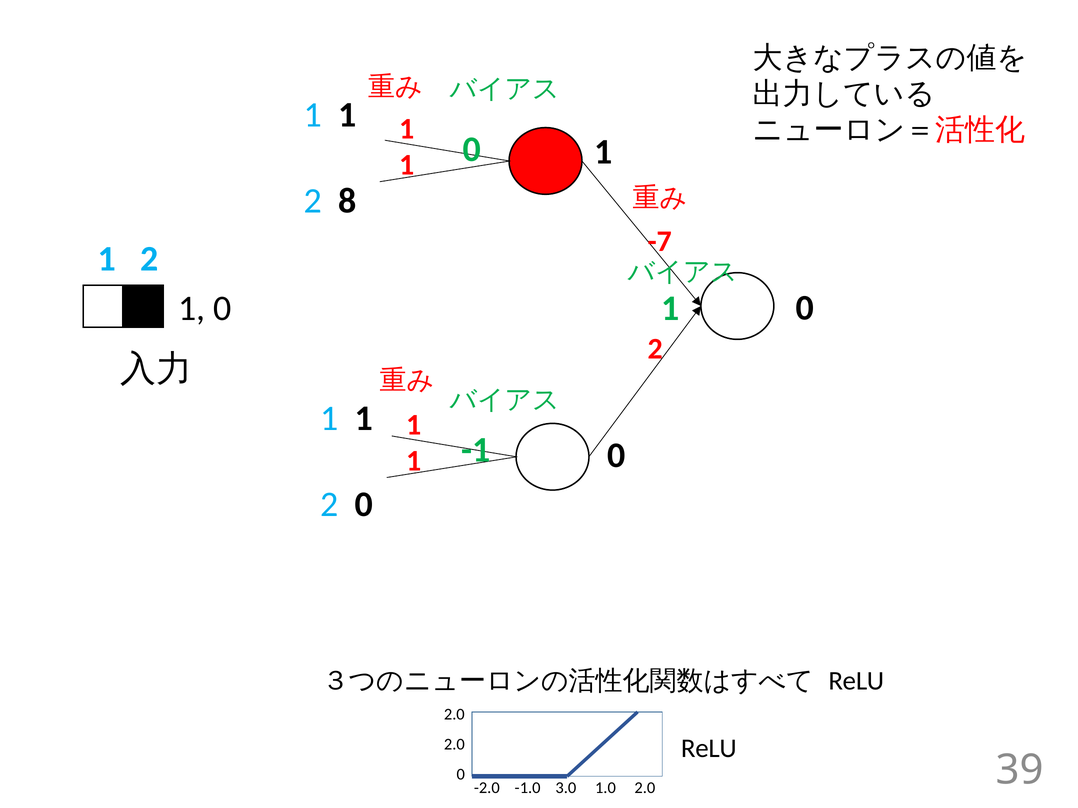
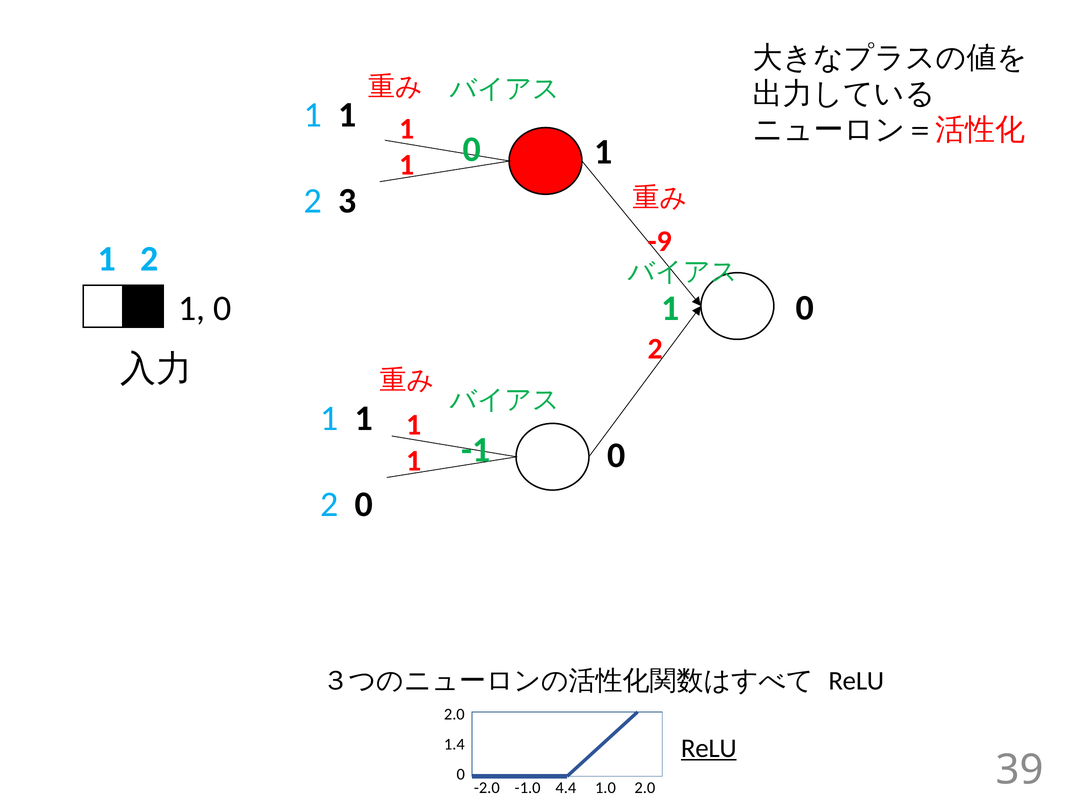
8: 8 -> 3 (347, 201)
-7: -7 -> -9 (660, 241)
ReLU underline: none -> present (709, 749)
2.0: 2.0 -> 1.4 (454, 745)
3.0: 3.0 -> 4.4 (566, 788)
